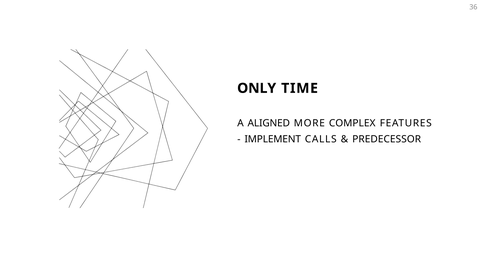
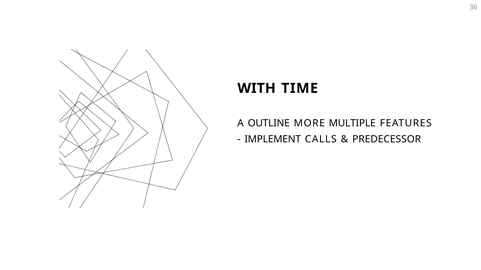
ONLY: ONLY -> WITH (257, 88)
ALIGNED: ALIGNED -> OUTLINE (269, 123)
COMPLEX: COMPLEX -> MULTIPLE (352, 123)
